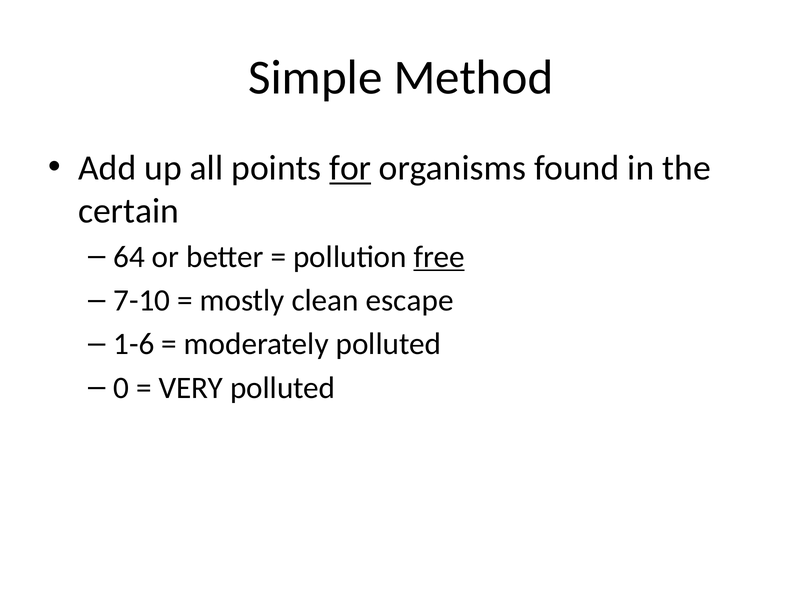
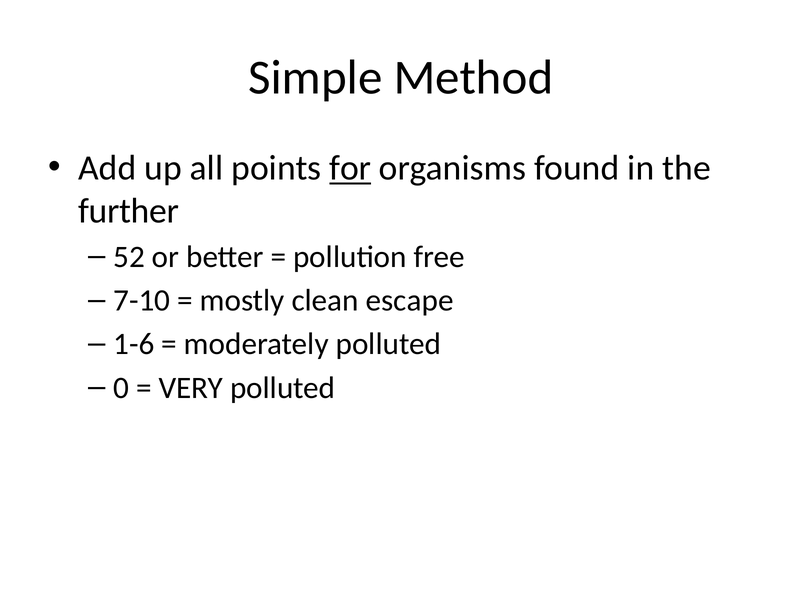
certain: certain -> further (129, 211)
64: 64 -> 52 (129, 257)
free underline: present -> none (439, 257)
